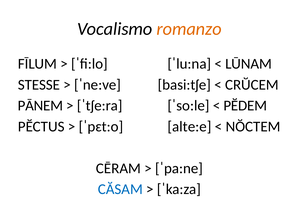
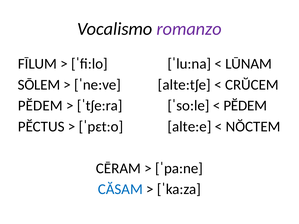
romanzo colour: orange -> purple (189, 29)
STESSE: STESSE -> SŌLEM (39, 85)
basi:tʃe: basi:tʃe -> alte:tʃe (184, 85)
PĀNEM: PĀNEM -> PĔDEM (40, 106)
